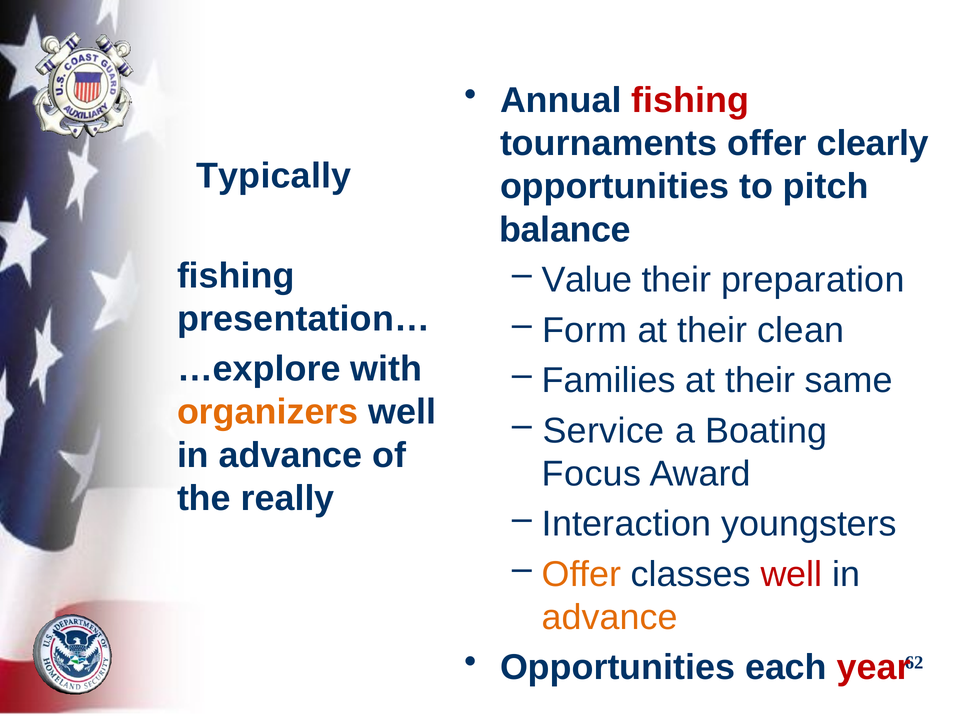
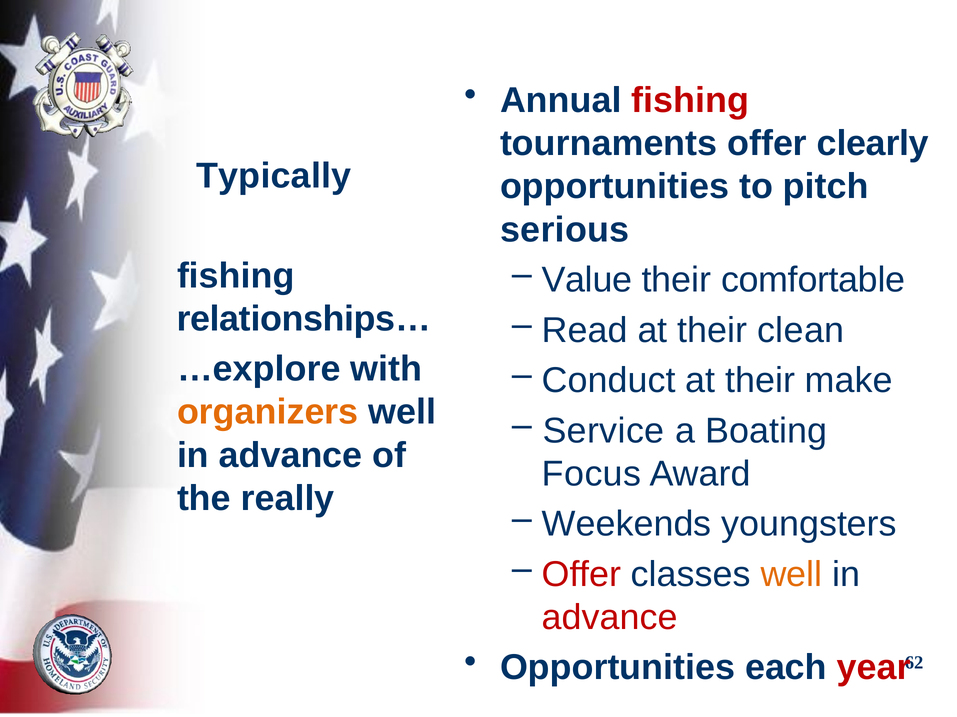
balance: balance -> serious (565, 230)
preparation: preparation -> comfortable (813, 280)
presentation…: presentation… -> relationships… (304, 319)
Form: Form -> Read (585, 331)
Families: Families -> Conduct (609, 381)
same: same -> make (849, 381)
Interaction: Interaction -> Weekends (627, 525)
Offer colour: orange -> red (582, 575)
well colour: red -> orange (791, 575)
advance colour: orange -> red (610, 618)
